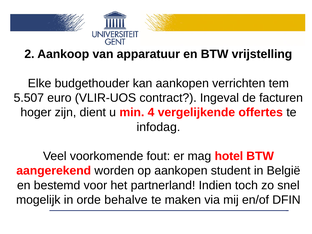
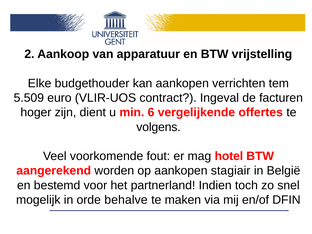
5.507: 5.507 -> 5.509 (29, 98)
4: 4 -> 6 (151, 112)
infodag: infodag -> volgens (159, 127)
student: student -> stagiair (231, 171)
